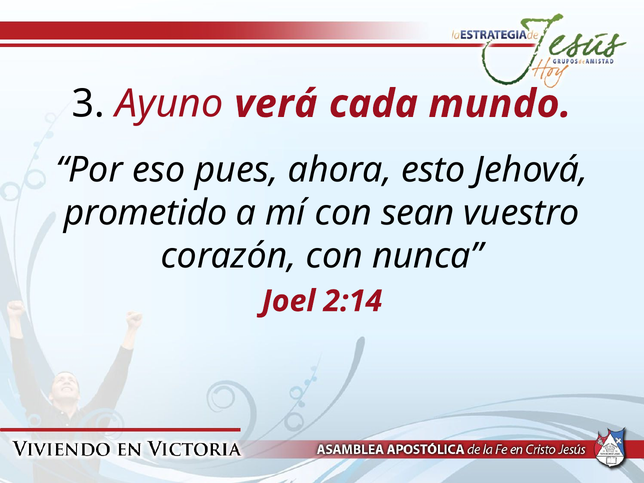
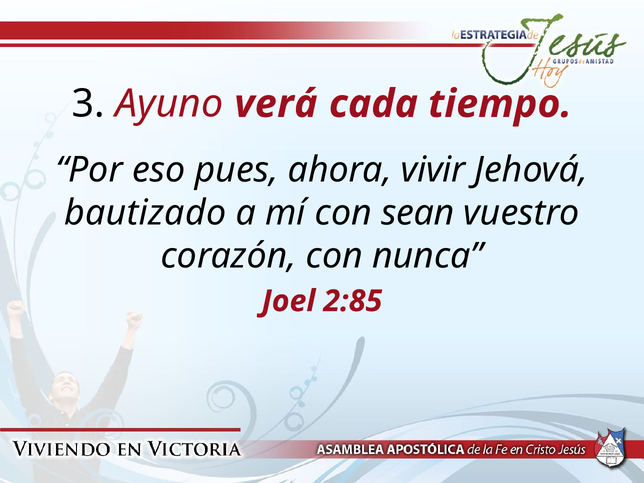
mundo: mundo -> tiempo (500, 104)
esto: esto -> vivir (433, 170)
prometido: prometido -> bautizado (145, 213)
2:14: 2:14 -> 2:85 (353, 301)
